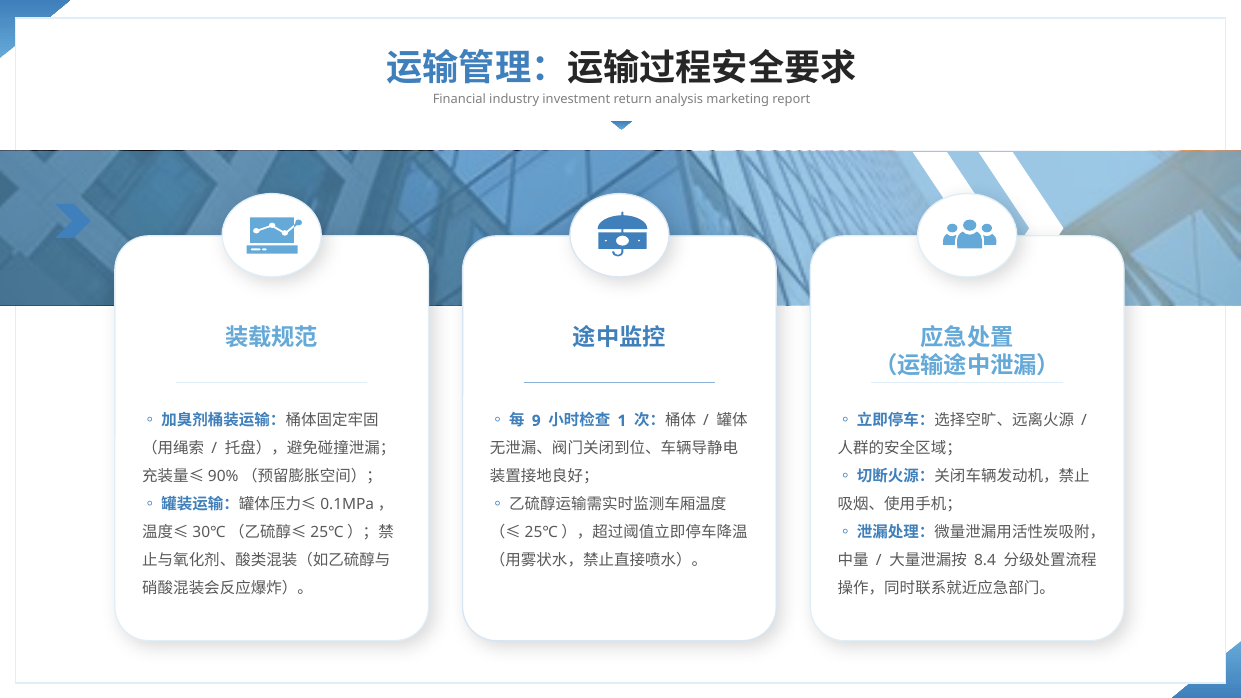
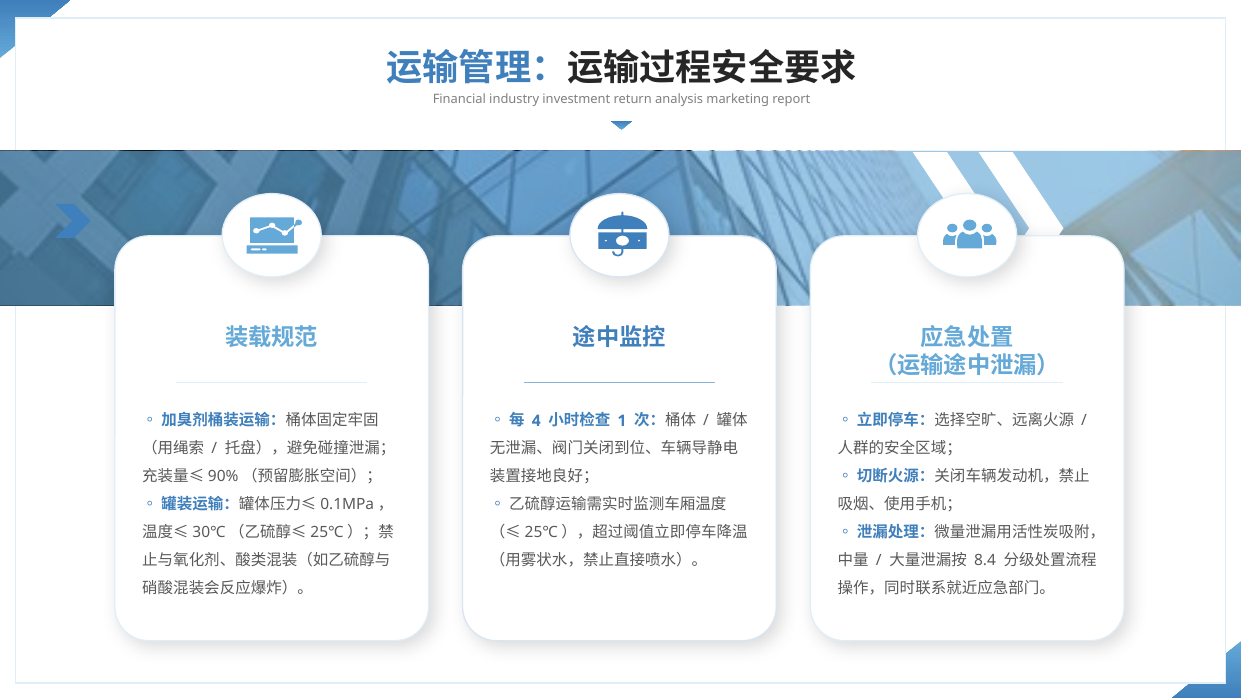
9: 9 -> 4 (536, 421)
